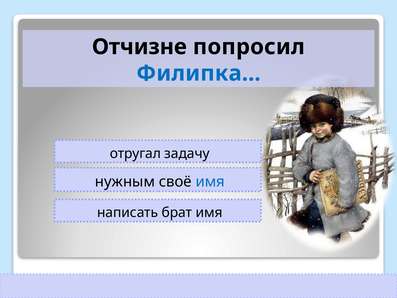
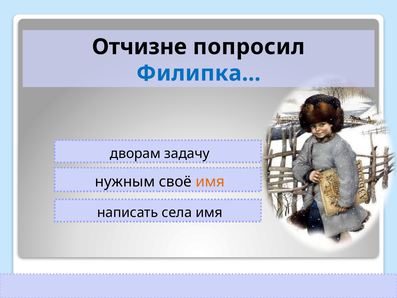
отругал: отругал -> дворам (135, 153)
имя colour: blue -> orange (210, 182)
брат: брат -> села (177, 212)
